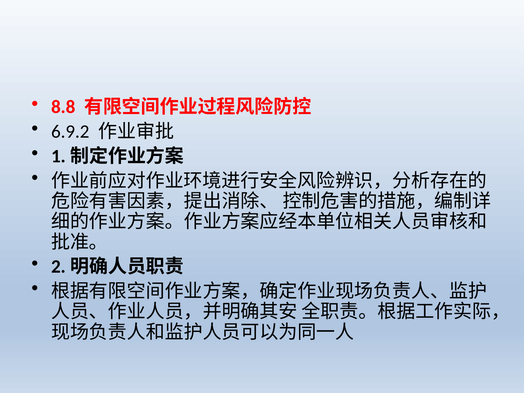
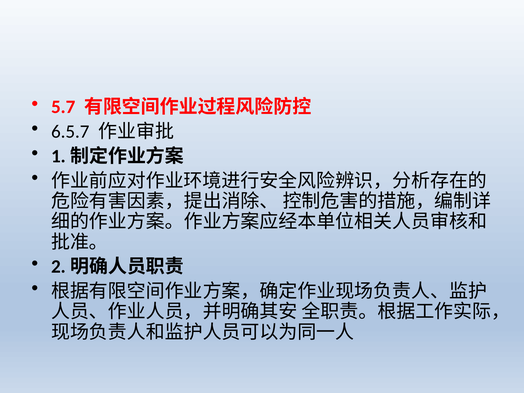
8.8: 8.8 -> 5.7 (63, 107)
6.9.2: 6.9.2 -> 6.5.7 (70, 132)
